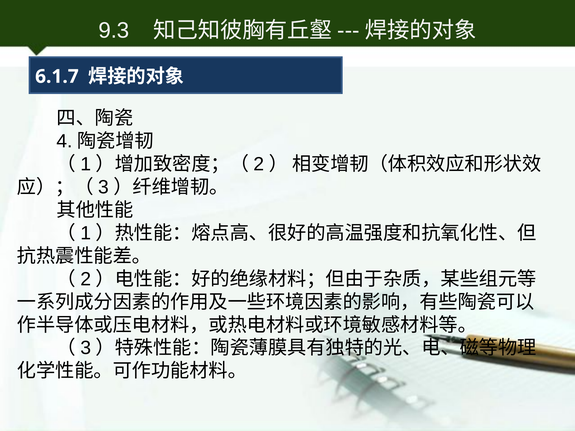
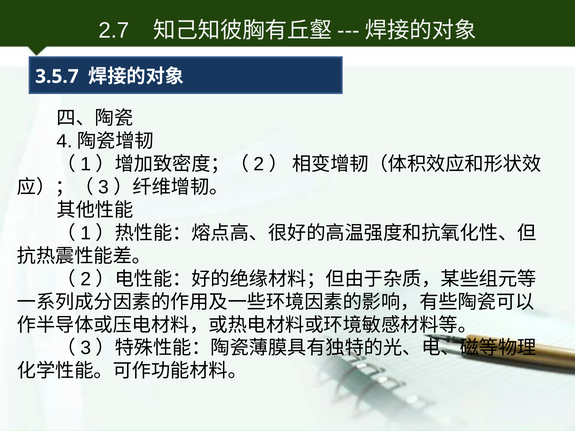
9.3: 9.3 -> 2.7 (114, 31)
6.1.7: 6.1.7 -> 3.5.7 (57, 77)
